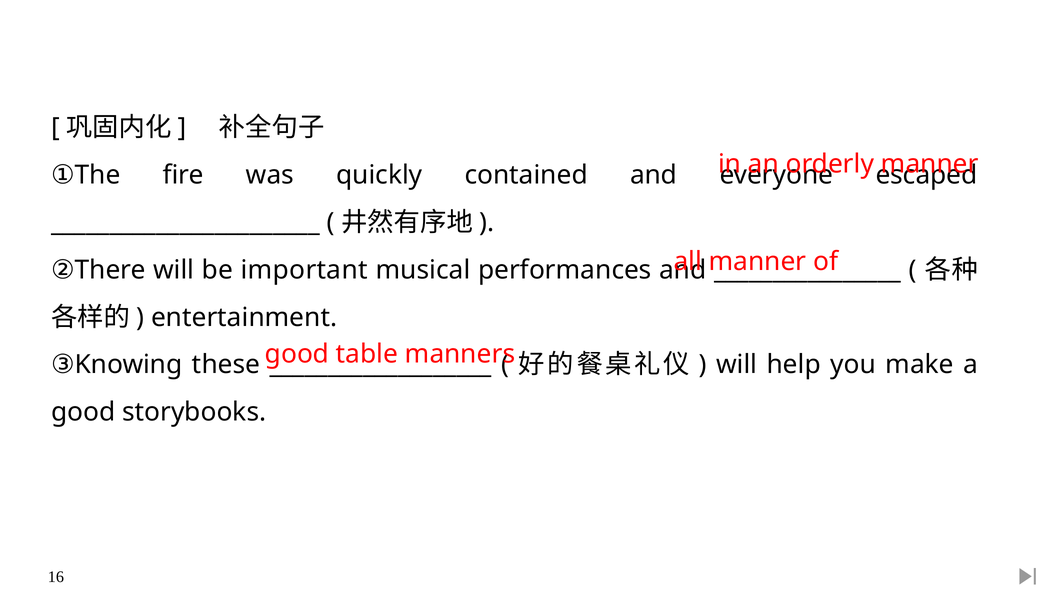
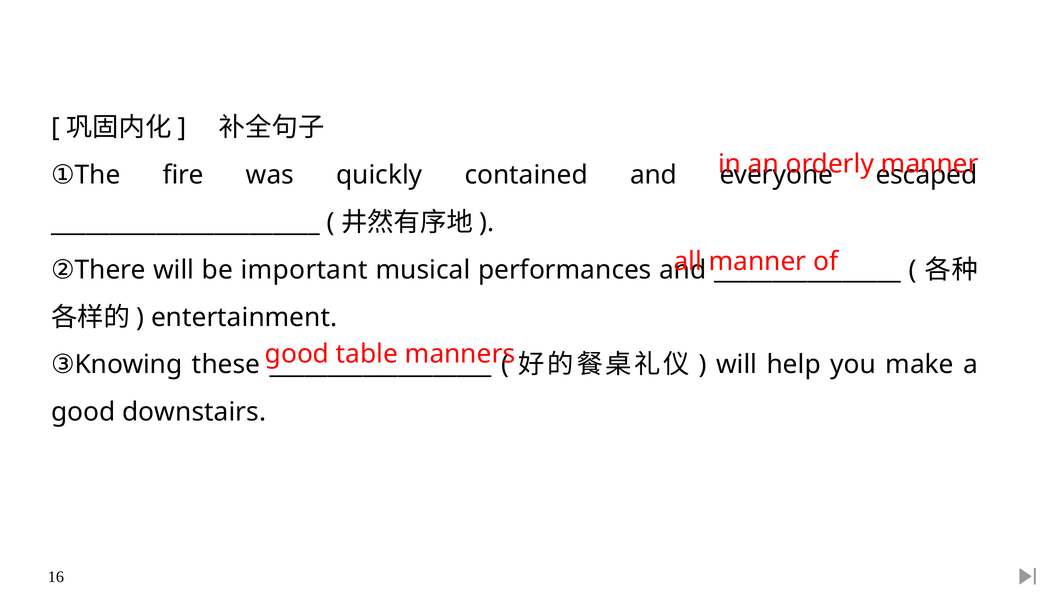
storybooks: storybooks -> downstairs (194, 412)
